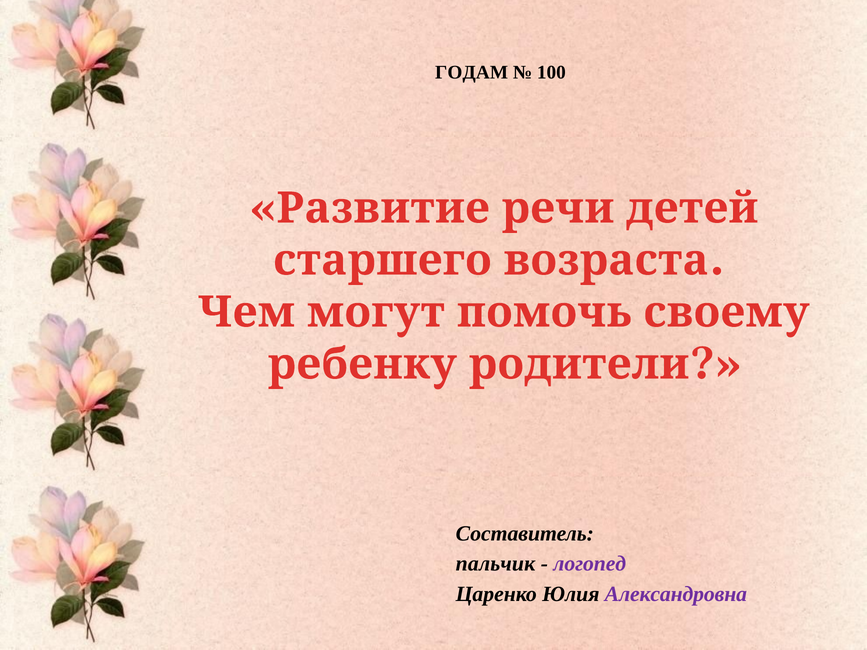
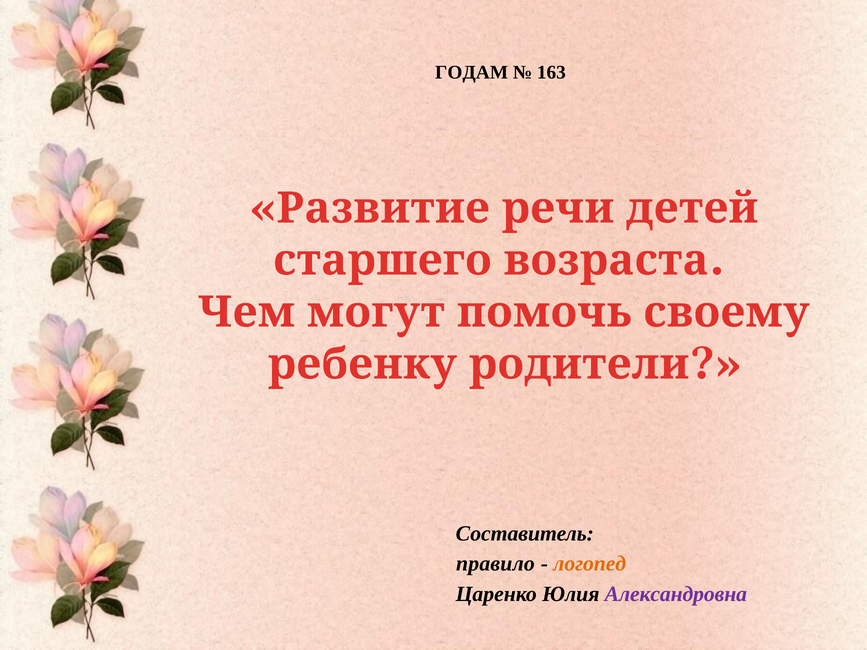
100: 100 -> 163 (551, 72)
пальчик: пальчик -> правило (495, 564)
логопед colour: purple -> orange (590, 564)
